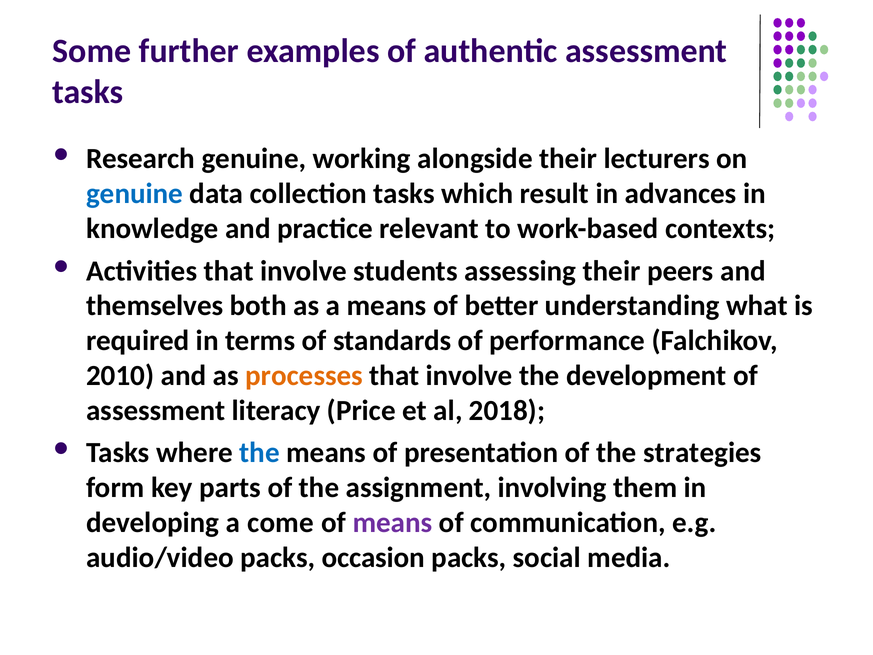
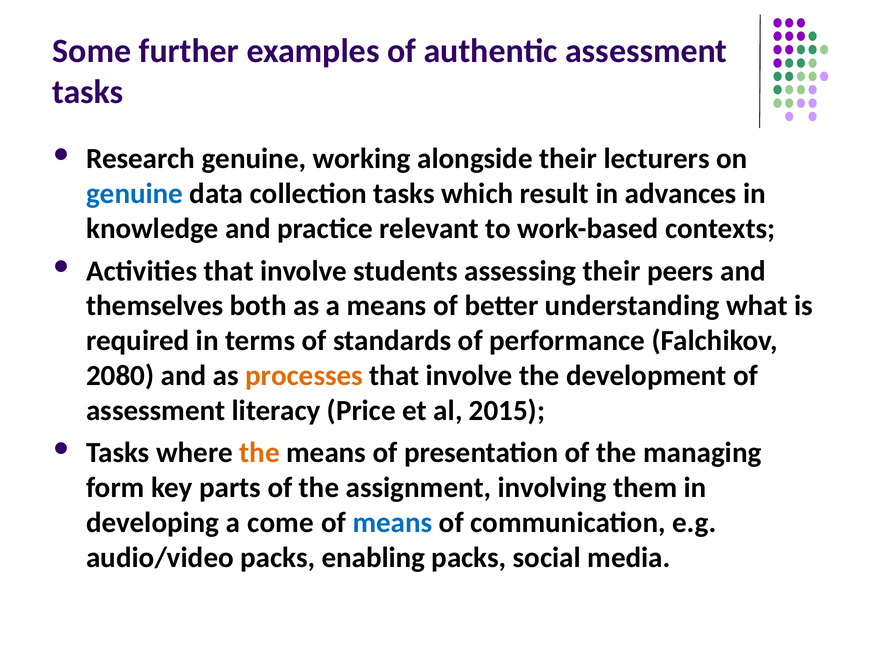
2010: 2010 -> 2080 (120, 376)
2018: 2018 -> 2015 (507, 410)
the colour: blue -> orange (260, 453)
strategies: strategies -> managing (702, 453)
means colour: purple -> blue (393, 523)
occasion: occasion -> enabling (373, 557)
